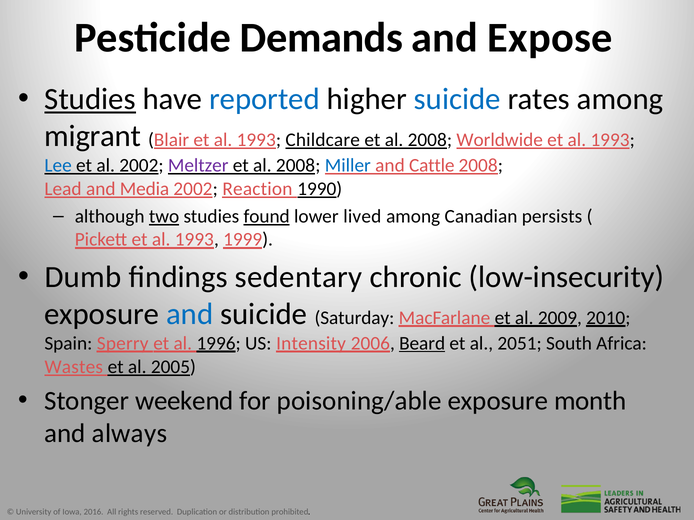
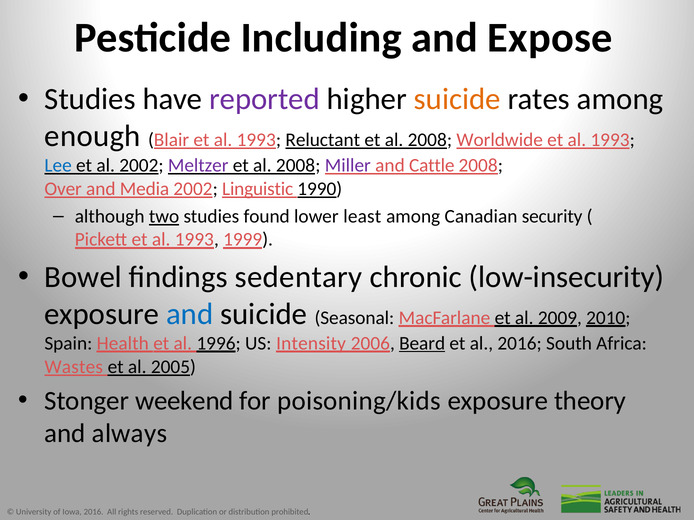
Demands: Demands -> Including (321, 38)
Studies underline: present -> none (90, 99)
reported colour: blue -> purple (265, 99)
suicide colour: blue -> orange (457, 99)
migrant: migrant -> enough (93, 136)
Childcare: Childcare -> Reluctant (323, 140)
Miller colour: blue -> purple (348, 166)
Lead: Lead -> Over (63, 189)
Reaction: Reaction -> Linguistic (258, 189)
found underline: present -> none (267, 217)
lived: lived -> least (362, 217)
persists: persists -> security (552, 217)
Dumb: Dumb -> Bowel (83, 277)
Saturday: Saturday -> Seasonal (354, 318)
Sperry: Sperry -> Health (123, 344)
al 2051: 2051 -> 2016 (520, 344)
poisoning/able: poisoning/able -> poisoning/kids (359, 401)
month: month -> theory (590, 401)
